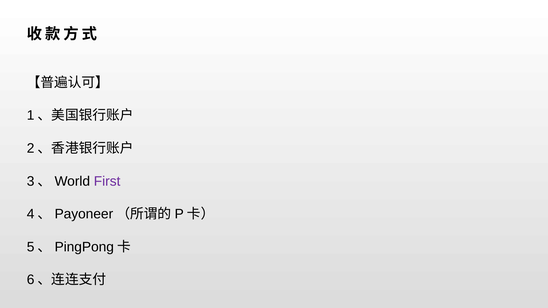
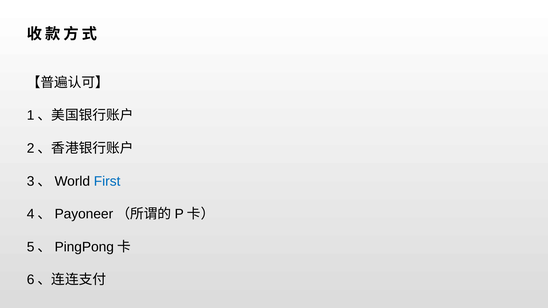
First colour: purple -> blue (107, 181)
